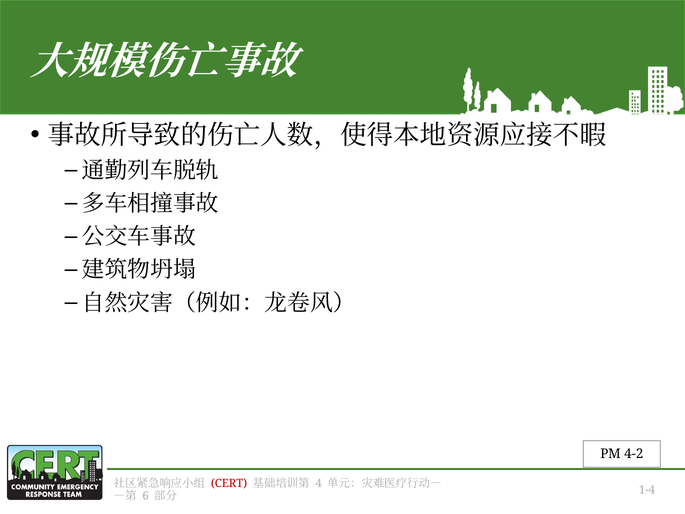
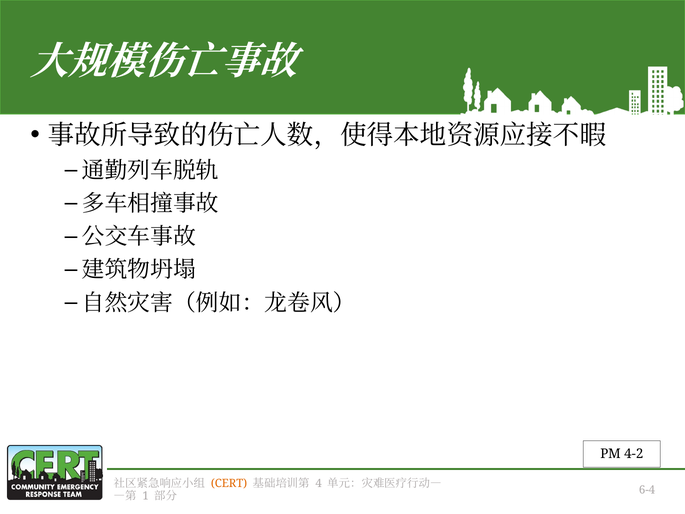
CERT colour: red -> orange (229, 483)
6: 6 -> 1 (146, 496)
1-4: 1-4 -> 6-4 (647, 490)
